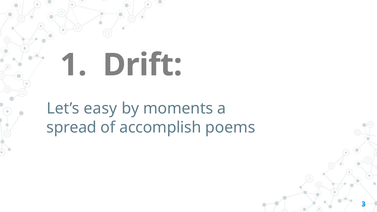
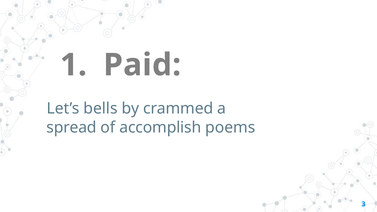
Drift: Drift -> Paid (142, 65)
easy: easy -> bells (100, 109)
moments: moments -> crammed (178, 109)
